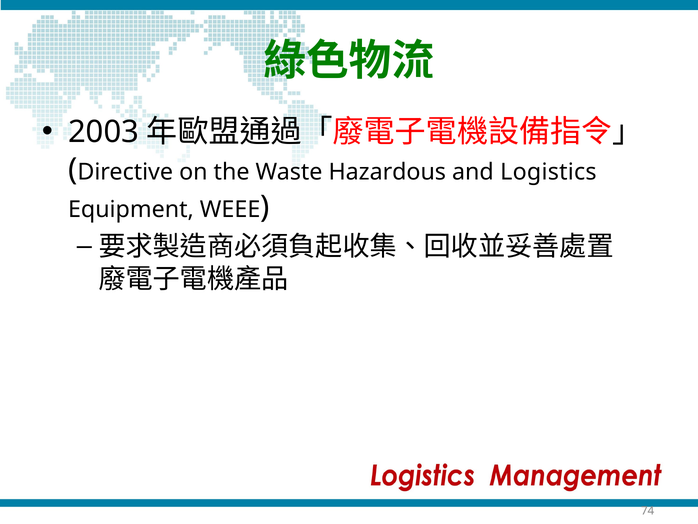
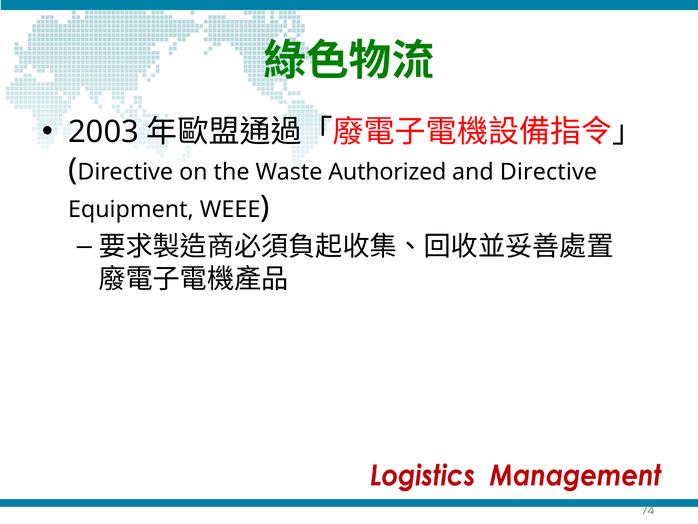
Hazardous: Hazardous -> Authorized (387, 172)
and Logistics: Logistics -> Directive (548, 172)
